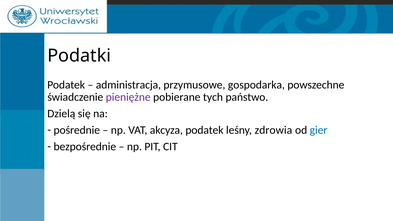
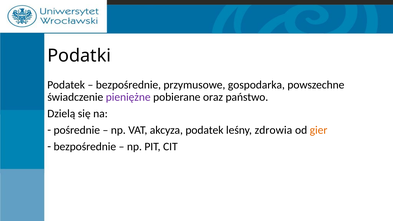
administracja: administracja -> bezpośrednie (128, 85)
tych: tych -> oraz (213, 97)
gier colour: blue -> orange (319, 130)
